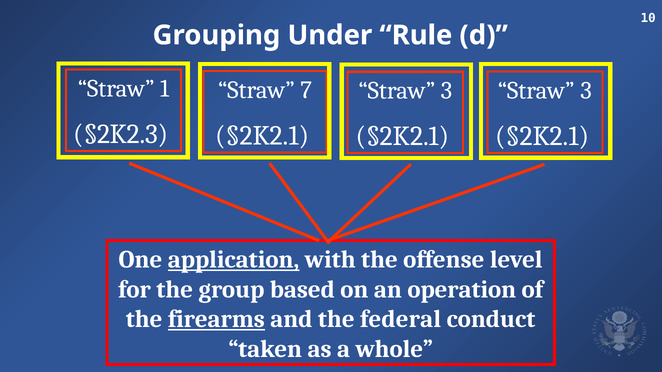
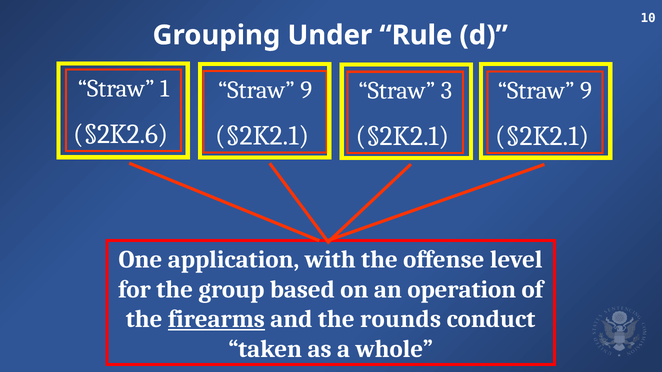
7: 7 -> 9 (306, 90)
3: 3 -> 9 (586, 91)
§2K2.3: §2K2.3 -> §2K2.6 (121, 134)
application underline: present -> none (234, 260)
federal: federal -> rounds (401, 319)
